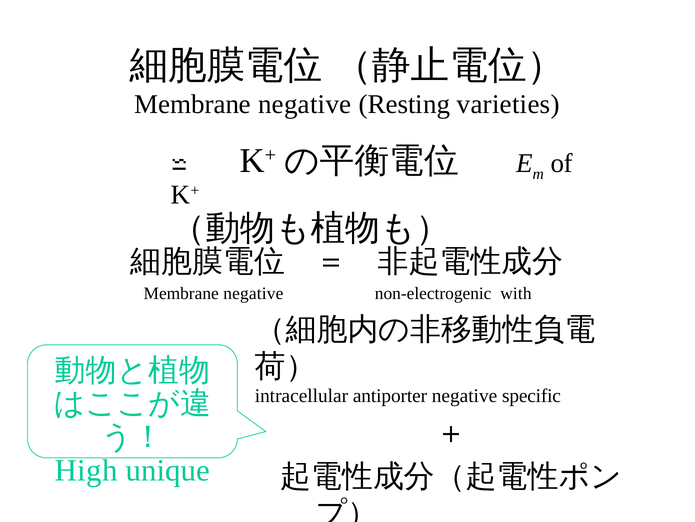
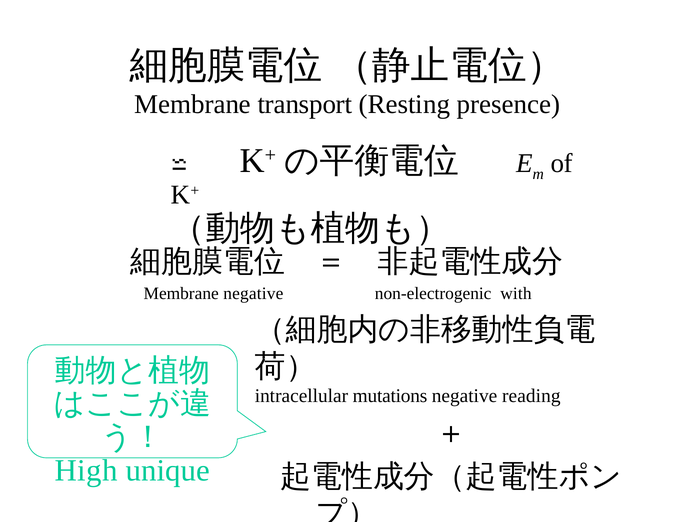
negative: negative -> transport (305, 104)
varieties: varieties -> presence (508, 104)
antiporter: antiporter -> mutations (390, 395)
specific: specific -> reading (531, 395)
